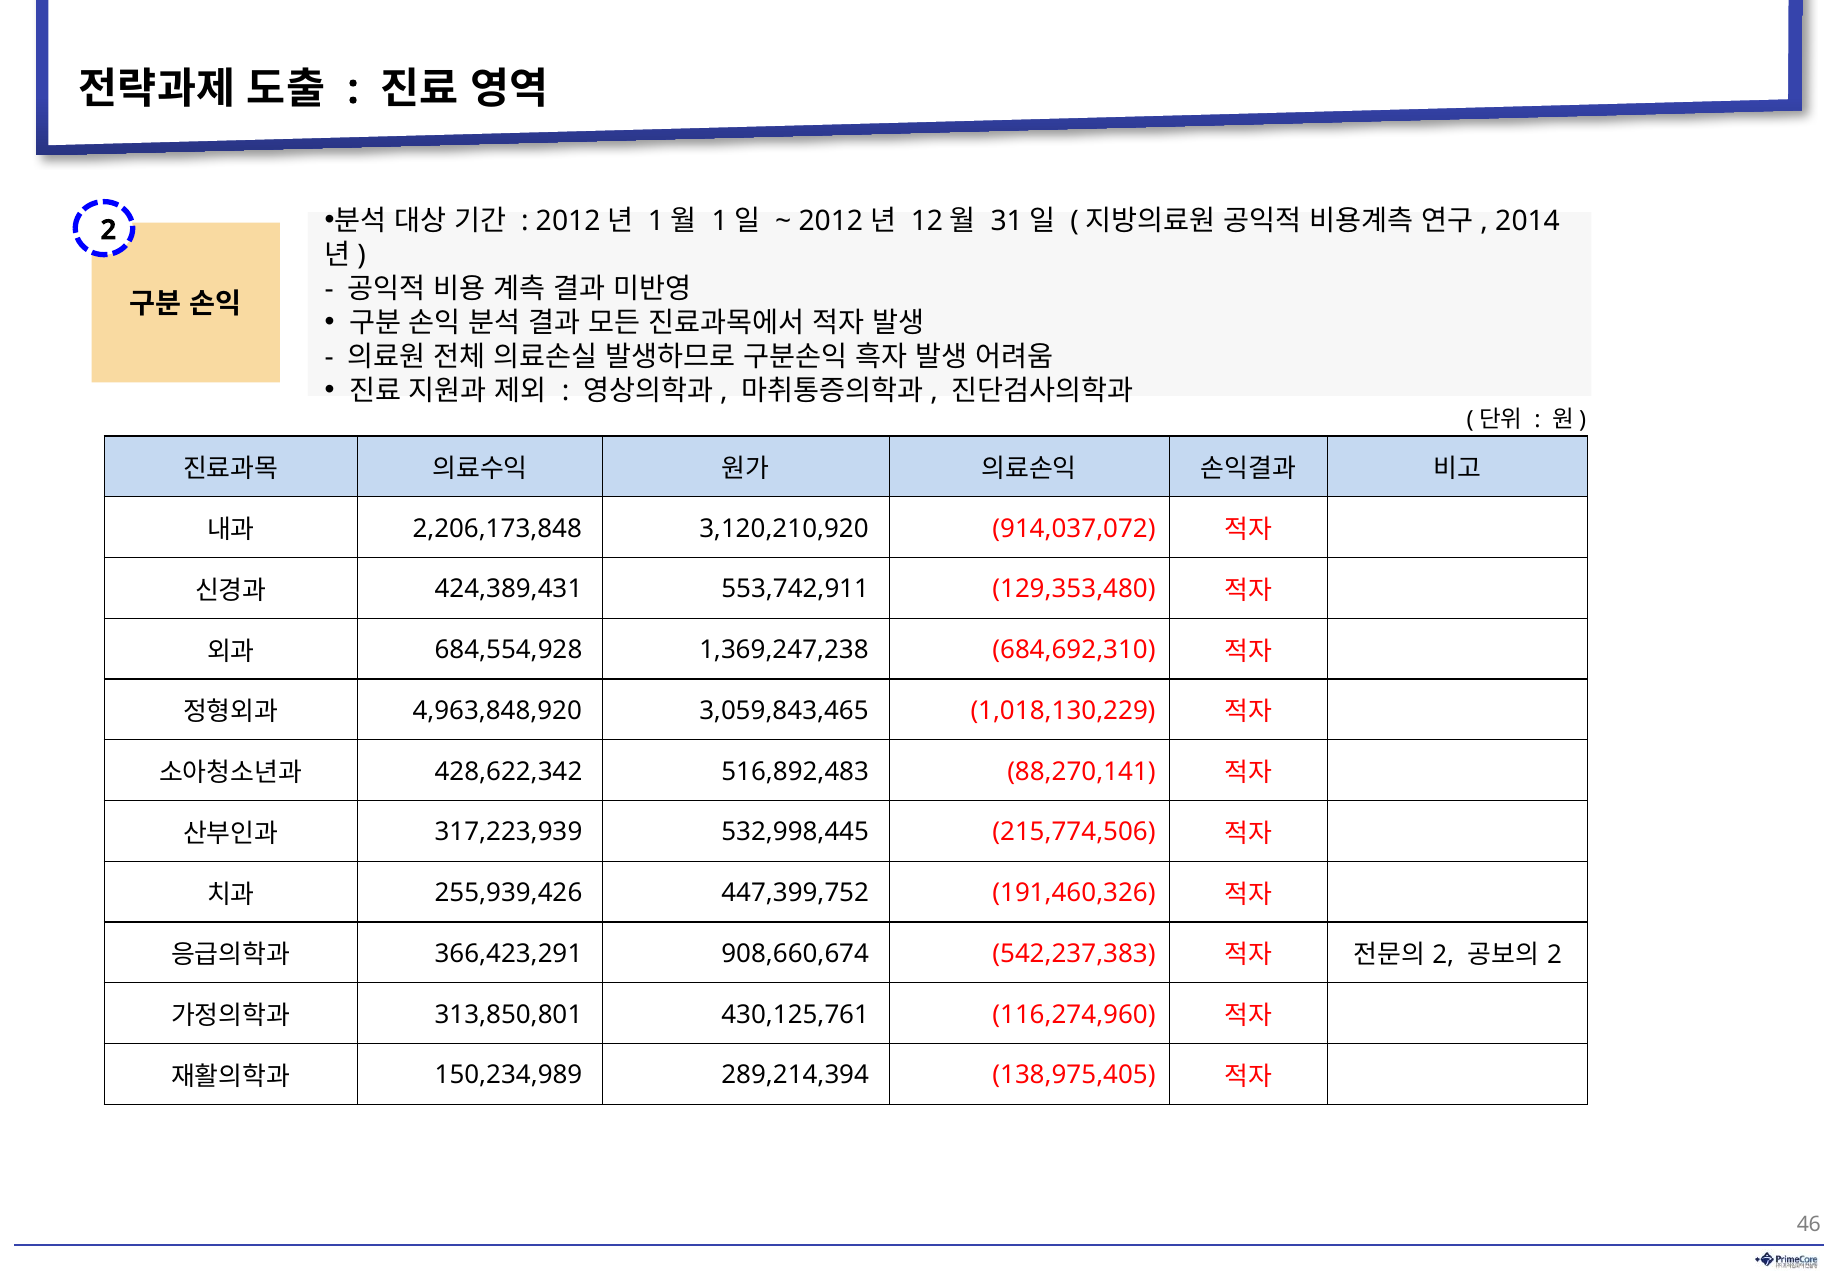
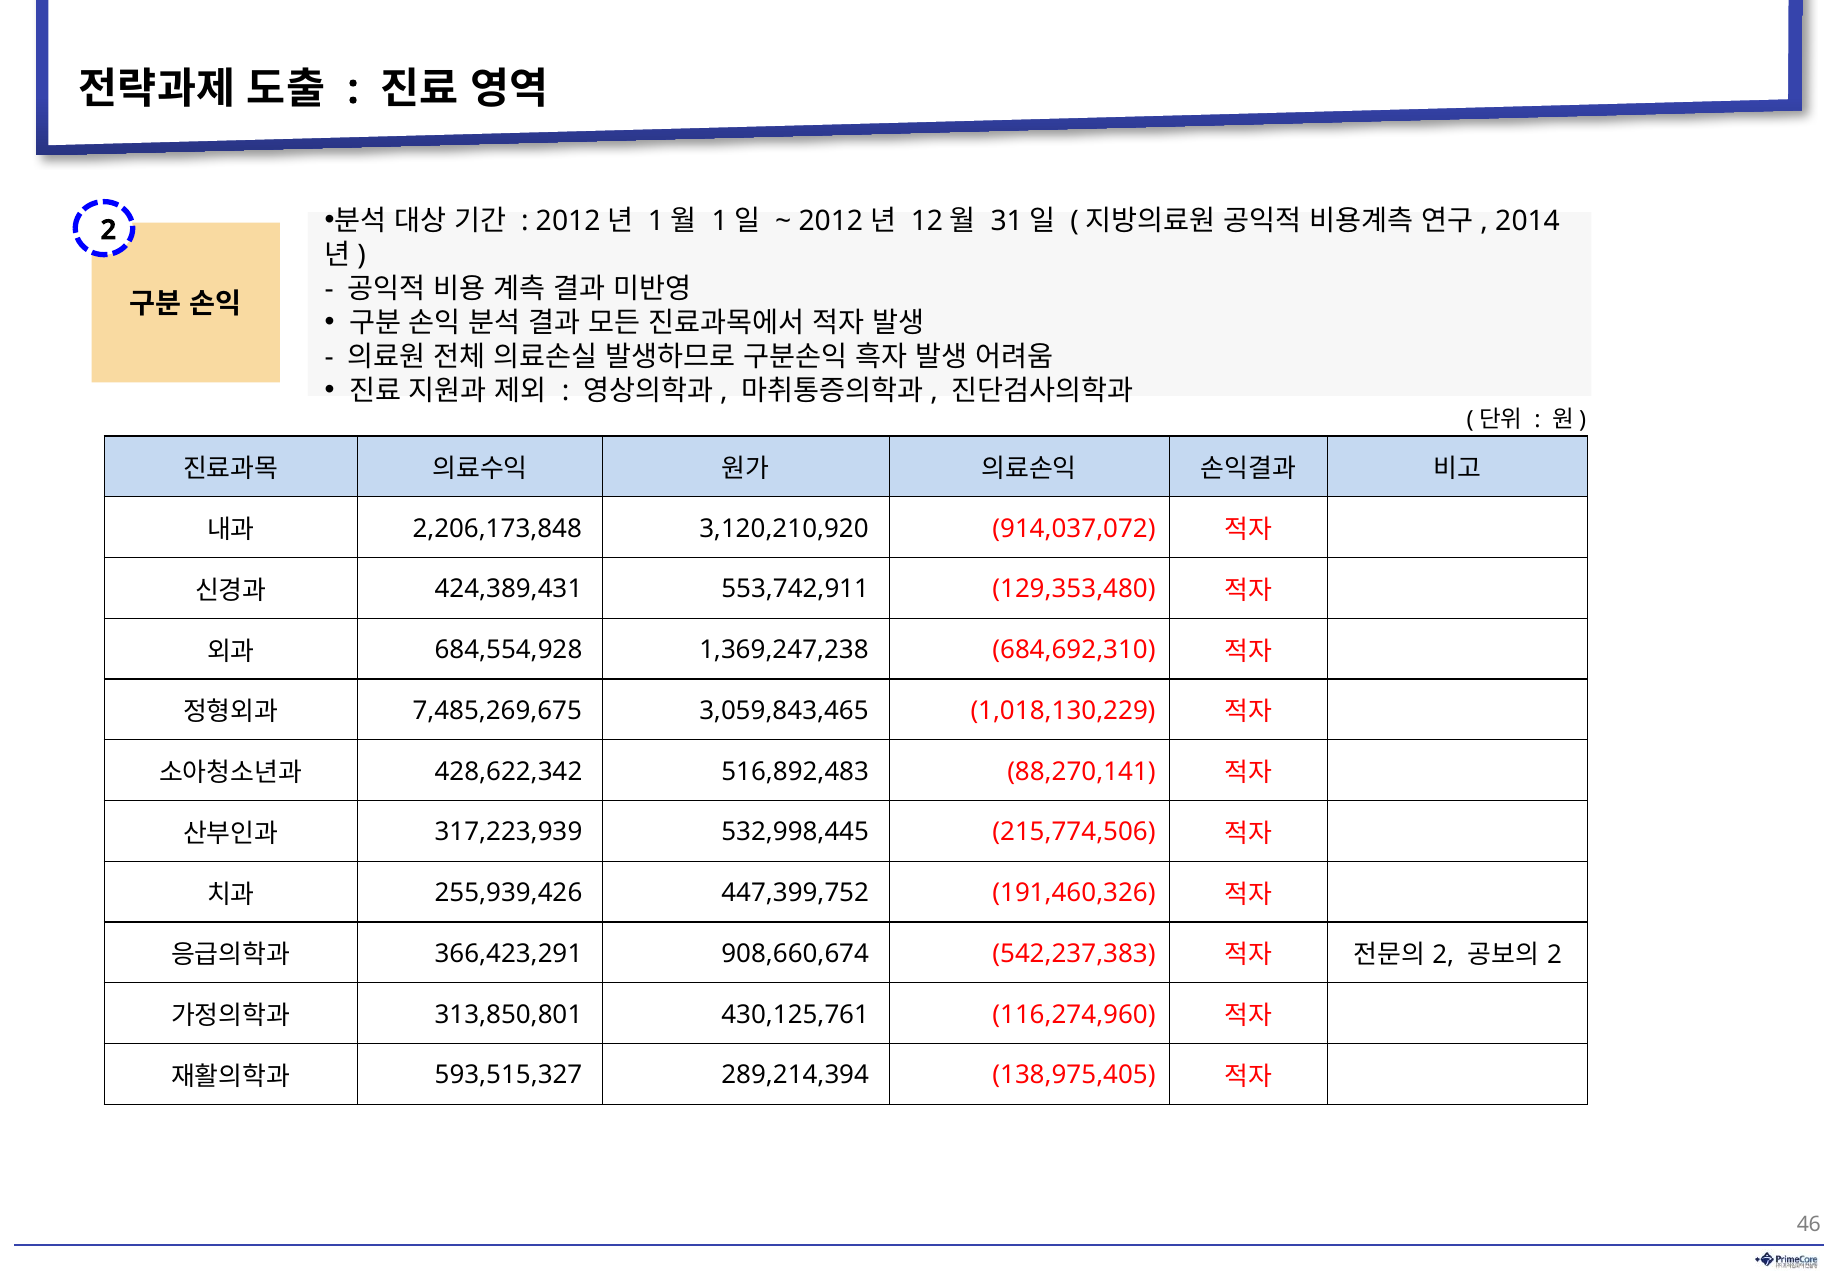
4,963,848,920: 4,963,848,920 -> 7,485,269,675 (497, 711)
150,234,989: 150,234,989 -> 593,515,327 (508, 1075)
